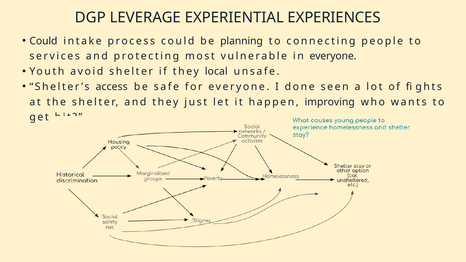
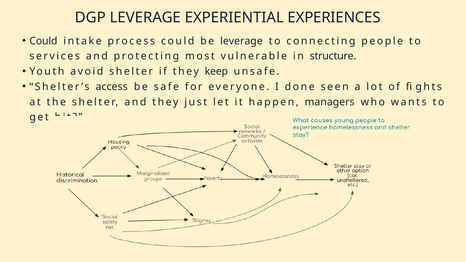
be planning: planning -> leverage (241, 41)
in everyone: everyone -> structure (333, 56)
local: local -> keep (216, 72)
improving: improving -> managers (330, 102)
